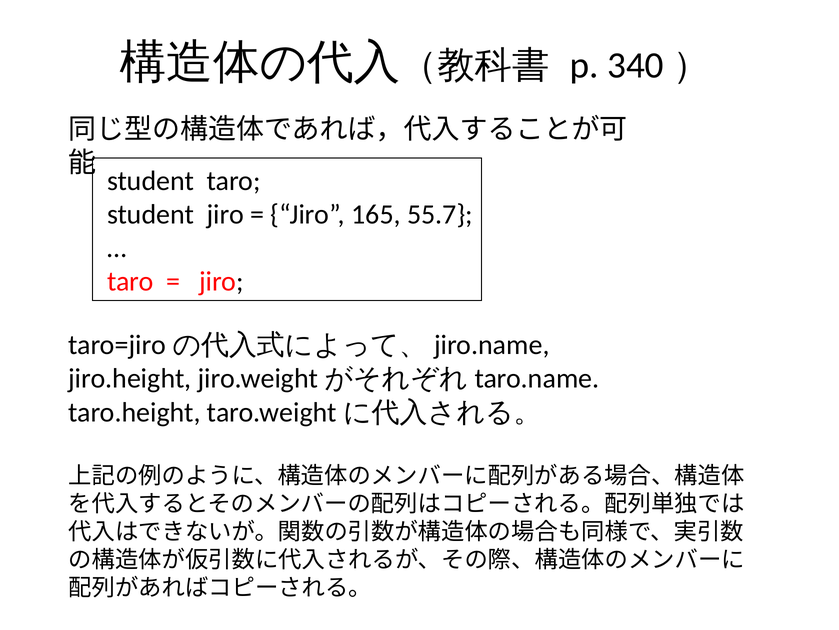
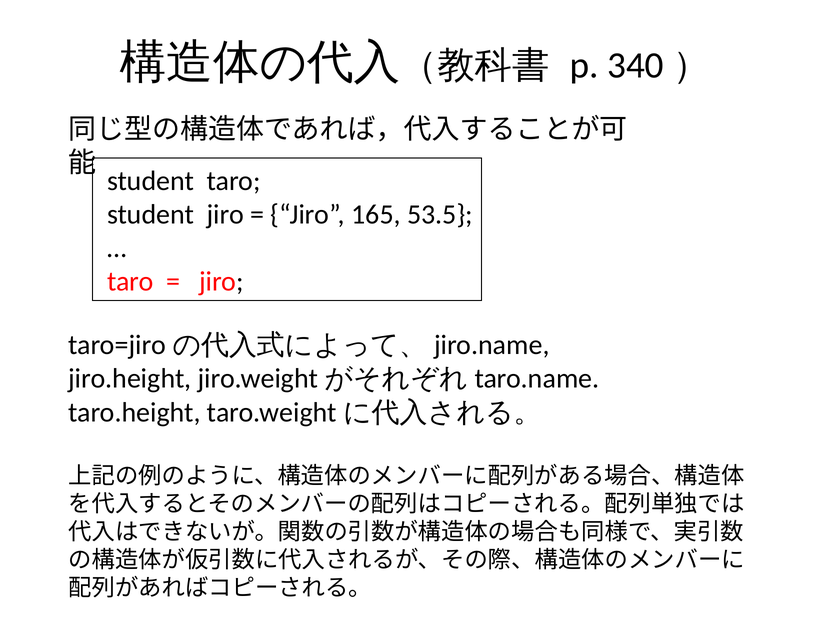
55.7: 55.7 -> 53.5 (440, 214)
